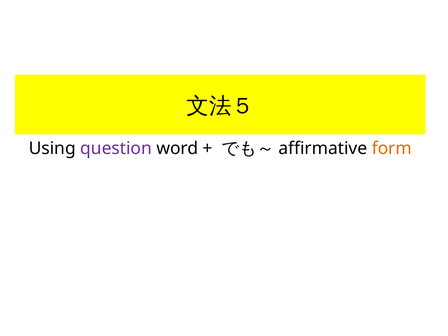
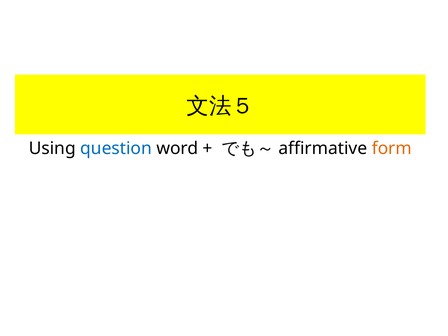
question colour: purple -> blue (116, 148)
